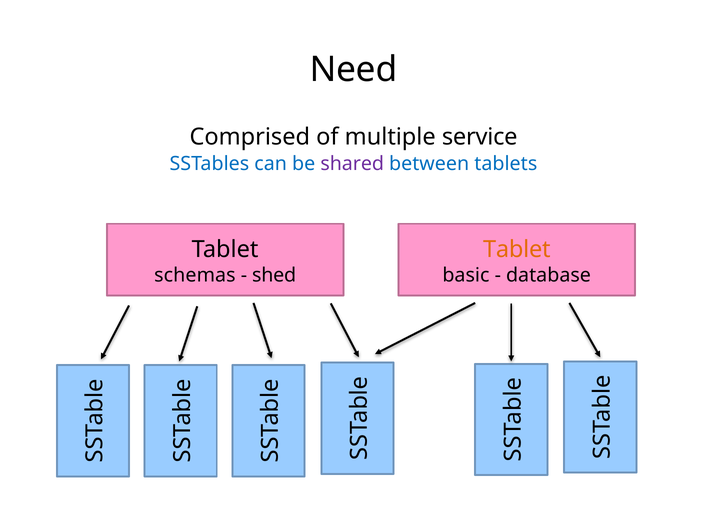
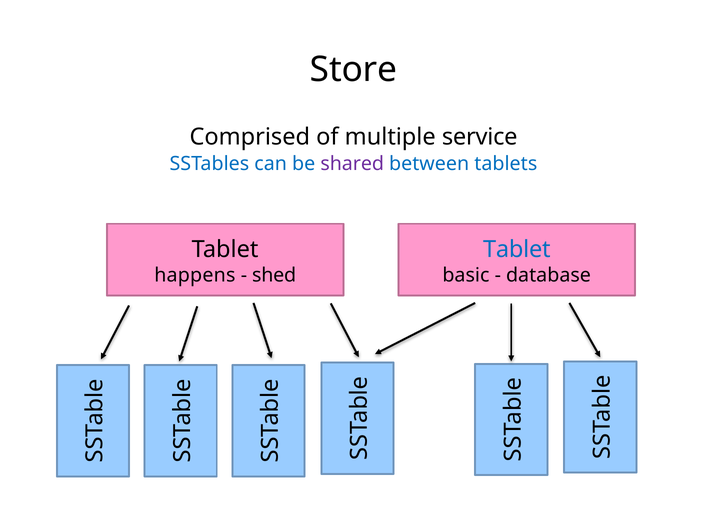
Need: Need -> Store (354, 70)
Tablet colour: orange -> blue (517, 250)
schemas: schemas -> happens (195, 275)
